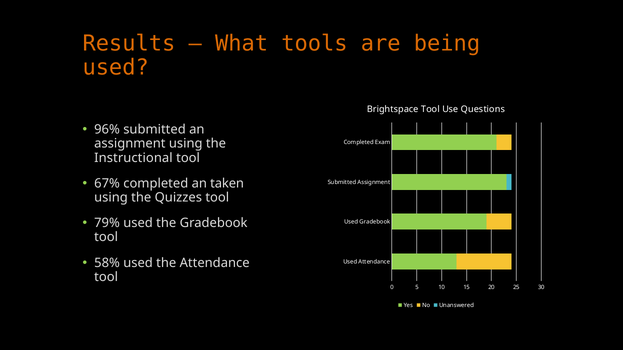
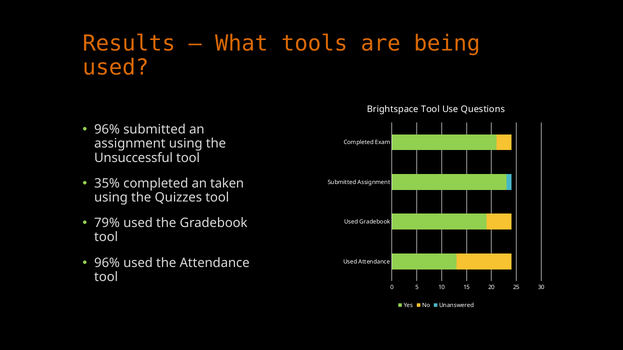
Instructional: Instructional -> Unsuccessful (134, 158)
67%: 67% -> 35% (107, 184)
58%: 58% -> 96% (107, 263)
